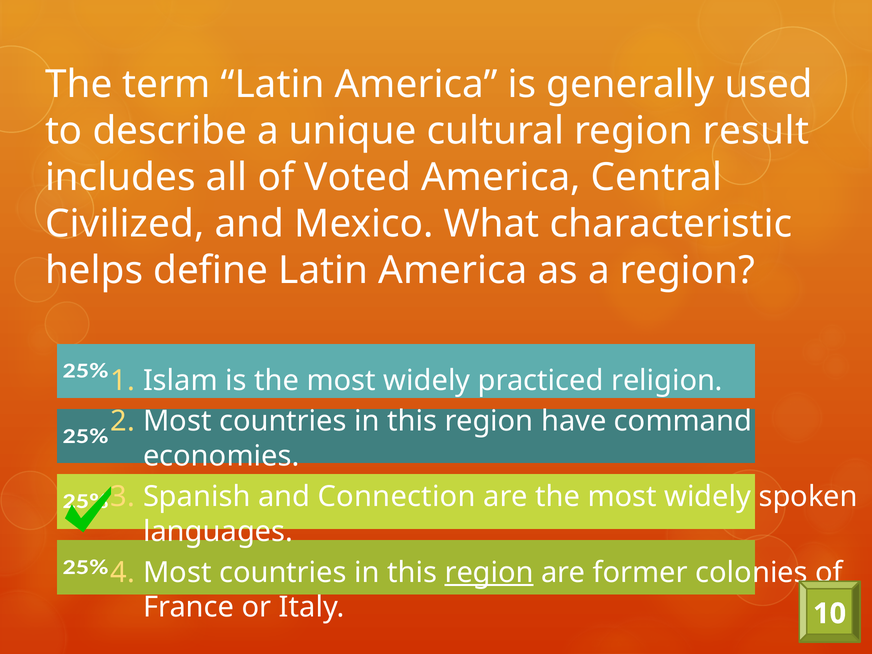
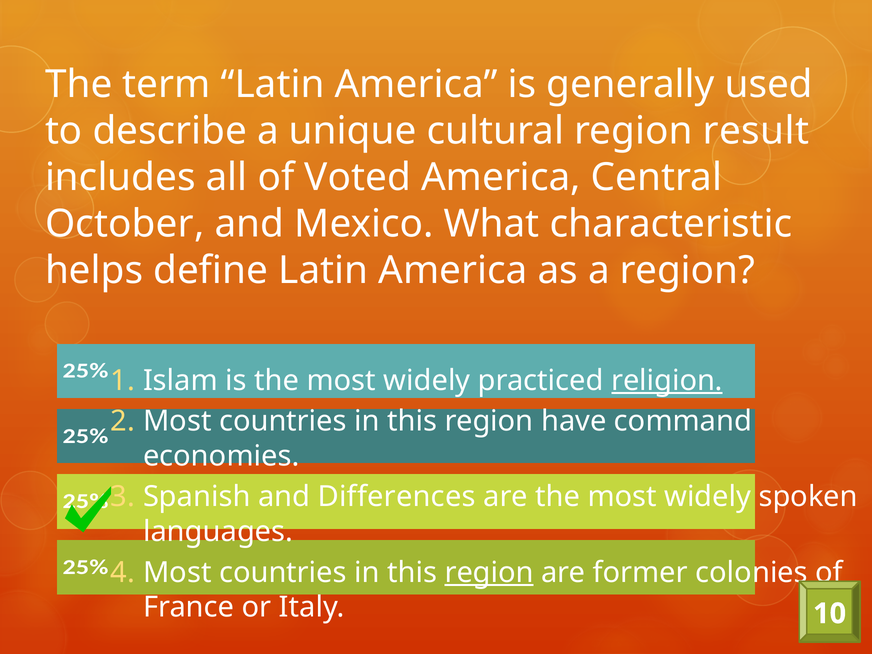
Civilized: Civilized -> October (125, 224)
religion underline: none -> present (667, 381)
Connection: Connection -> Differences (397, 497)
